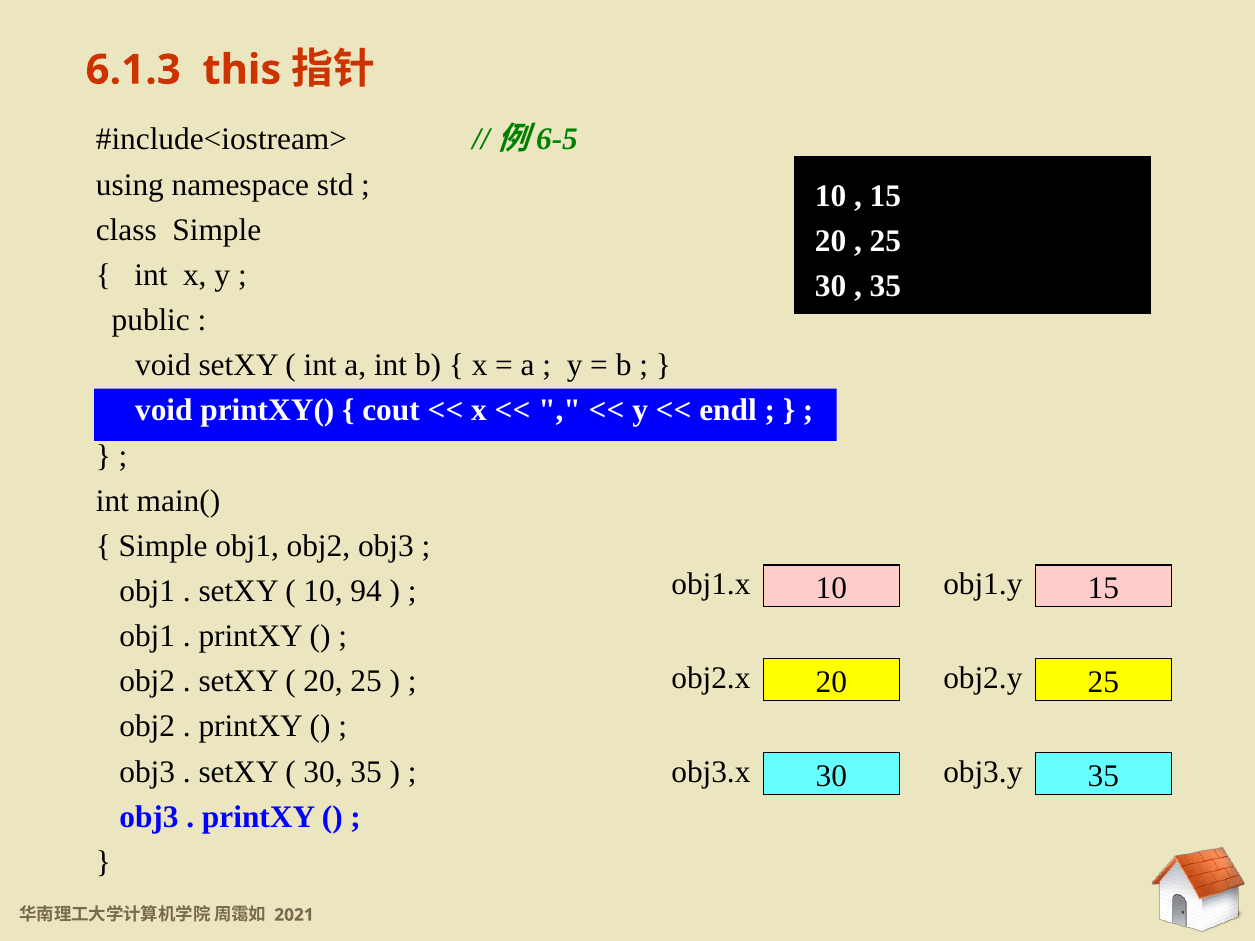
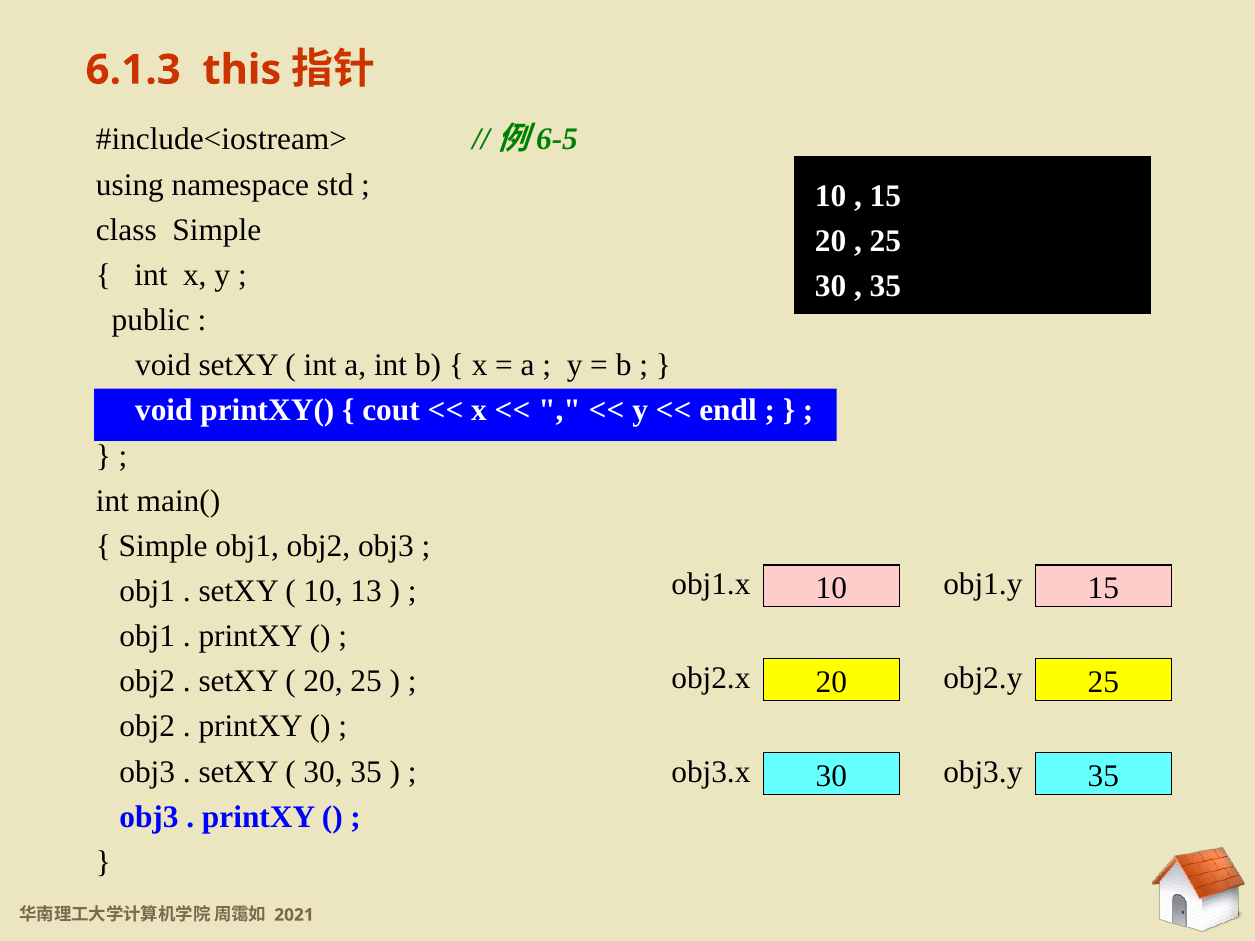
94: 94 -> 13 (366, 591)
